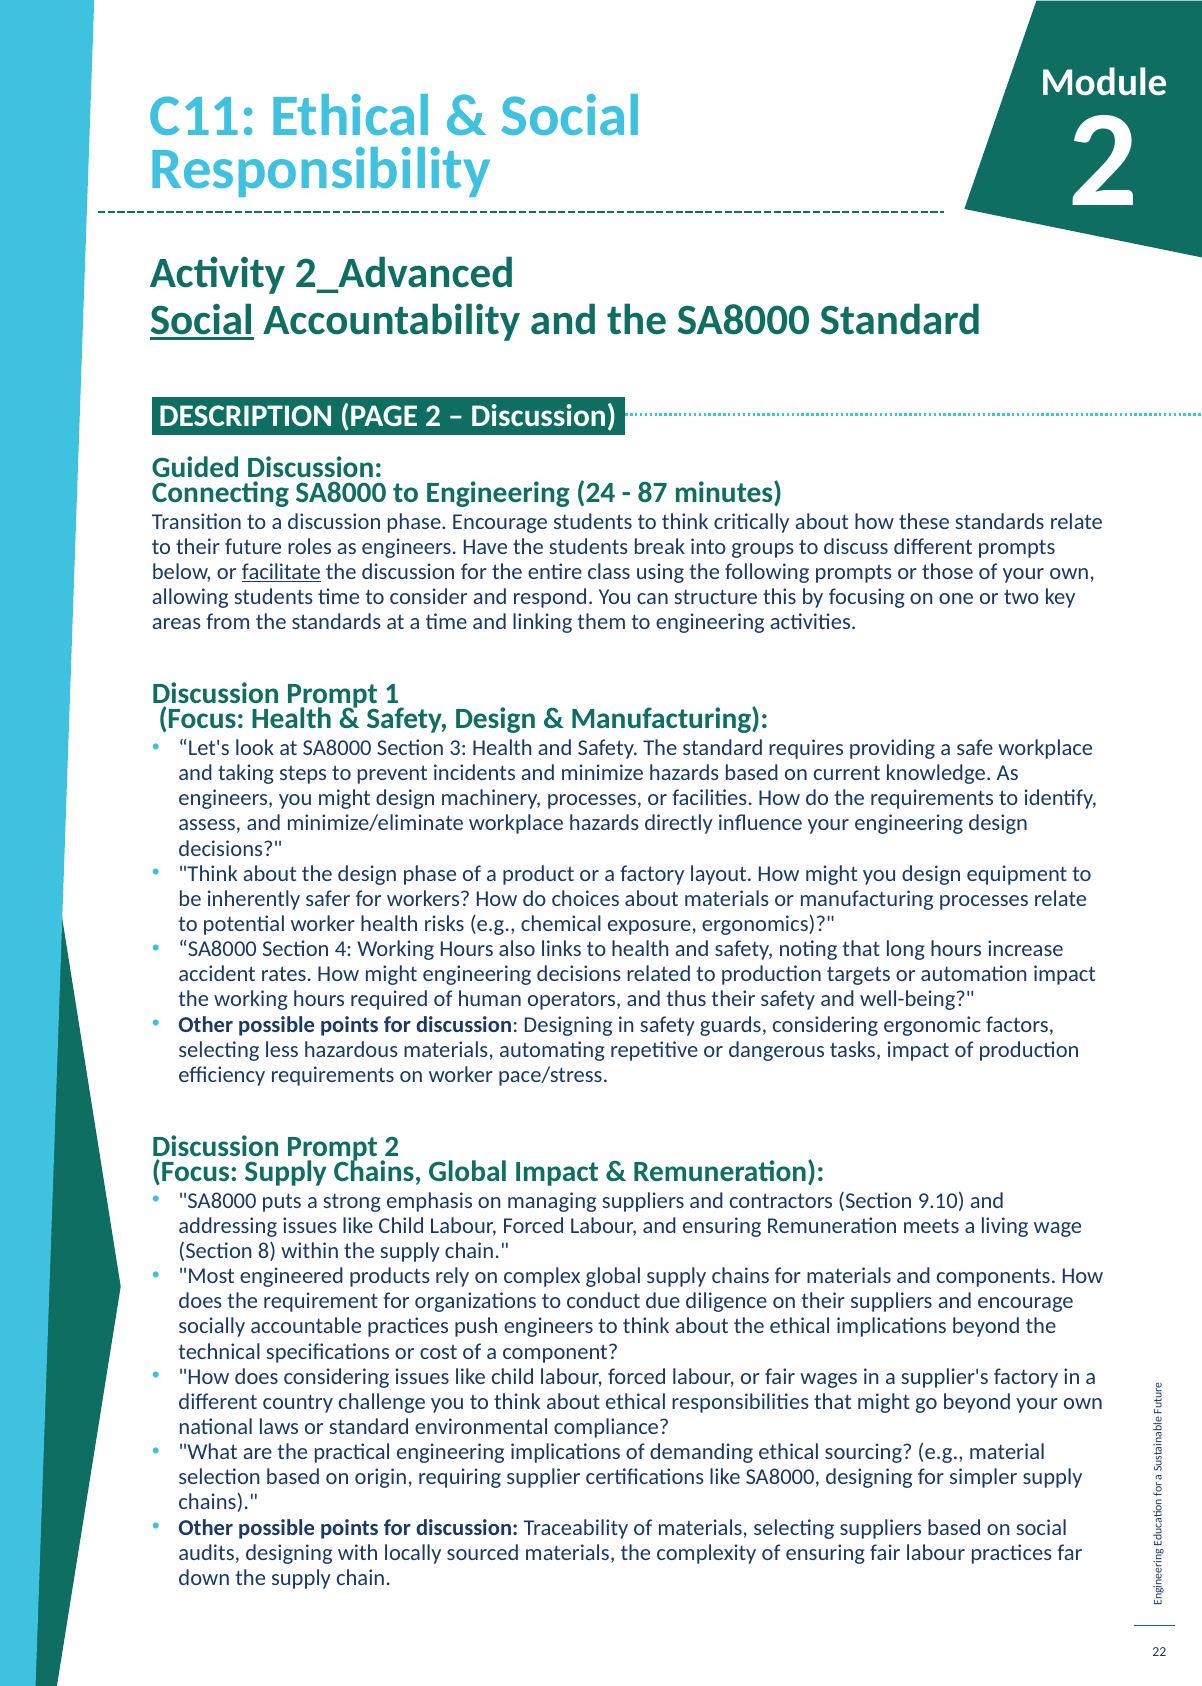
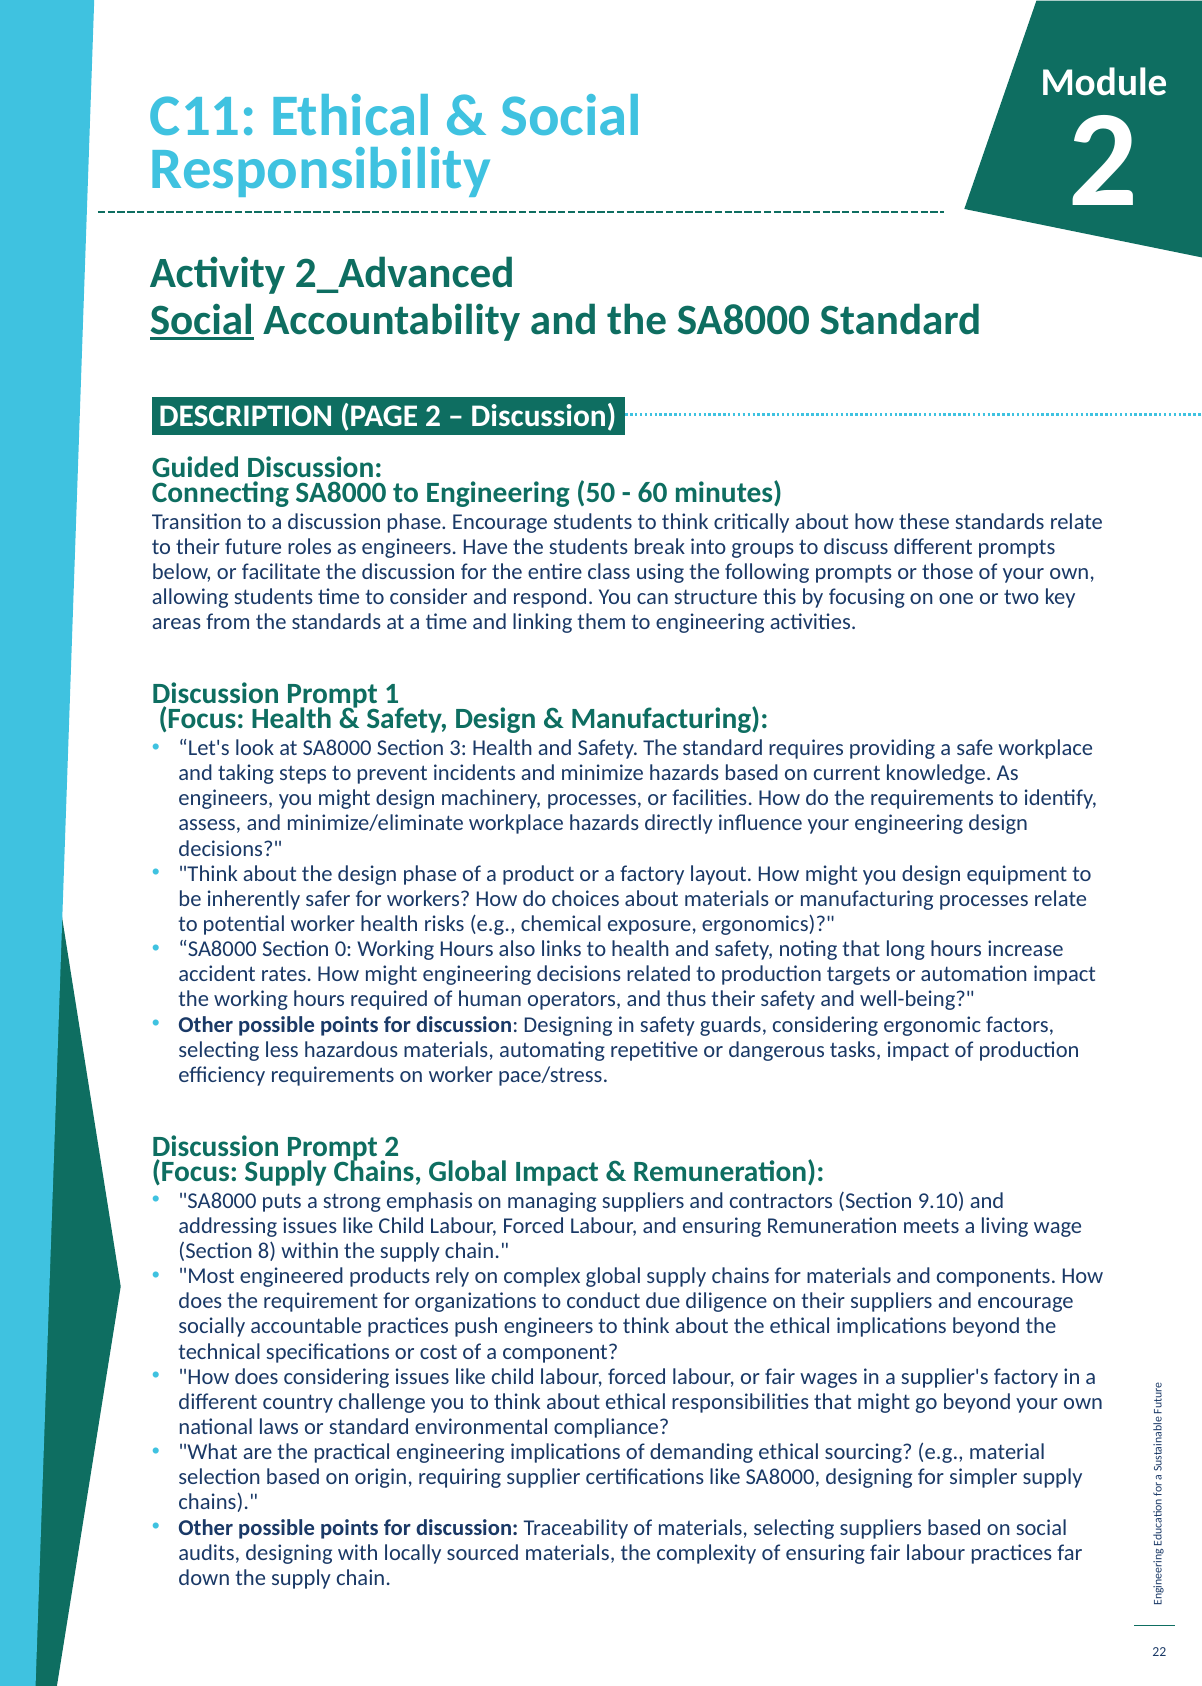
24: 24 -> 50 (596, 493)
87: 87 -> 60 (653, 493)
facilitate underline: present -> none (281, 572)
4: 4 -> 0 (344, 949)
